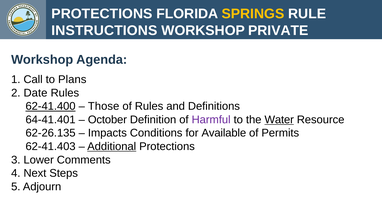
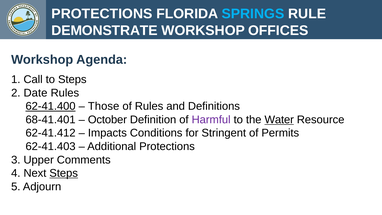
SPRINGS colour: yellow -> light blue (253, 14)
INSTRUCTIONS: INSTRUCTIONS -> DEMONSTRATE (105, 31)
PRIVATE: PRIVATE -> OFFICES (278, 31)
to Plans: Plans -> Steps (72, 79)
64-41.401: 64-41.401 -> 68-41.401 (51, 120)
62-26.135: 62-26.135 -> 62-41.412 (51, 133)
Available: Available -> Stringent (224, 133)
Additional underline: present -> none (112, 146)
Lower: Lower -> Upper (39, 160)
Steps underline: none -> present (64, 173)
